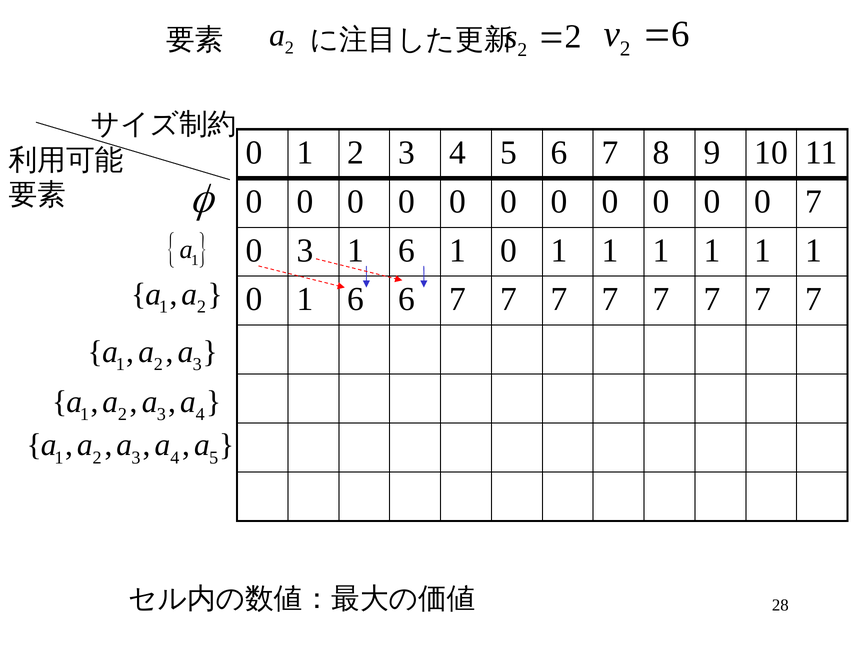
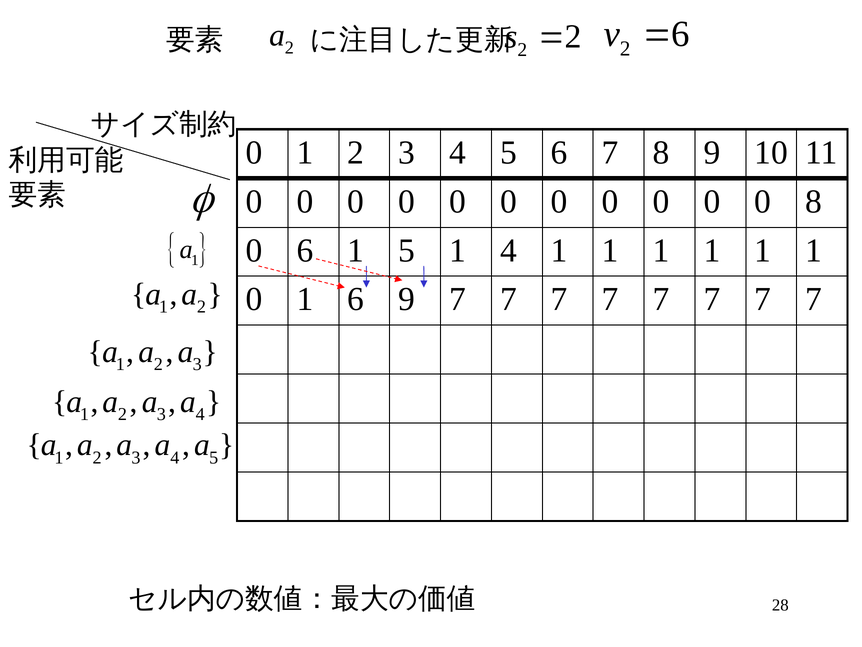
0 7: 7 -> 8 (814, 201)
0 3: 3 -> 6 (305, 250)
6: 6 -> 5 (407, 250)
0: 0 -> 4 (508, 250)
6 6: 6 -> 9 (407, 299)
